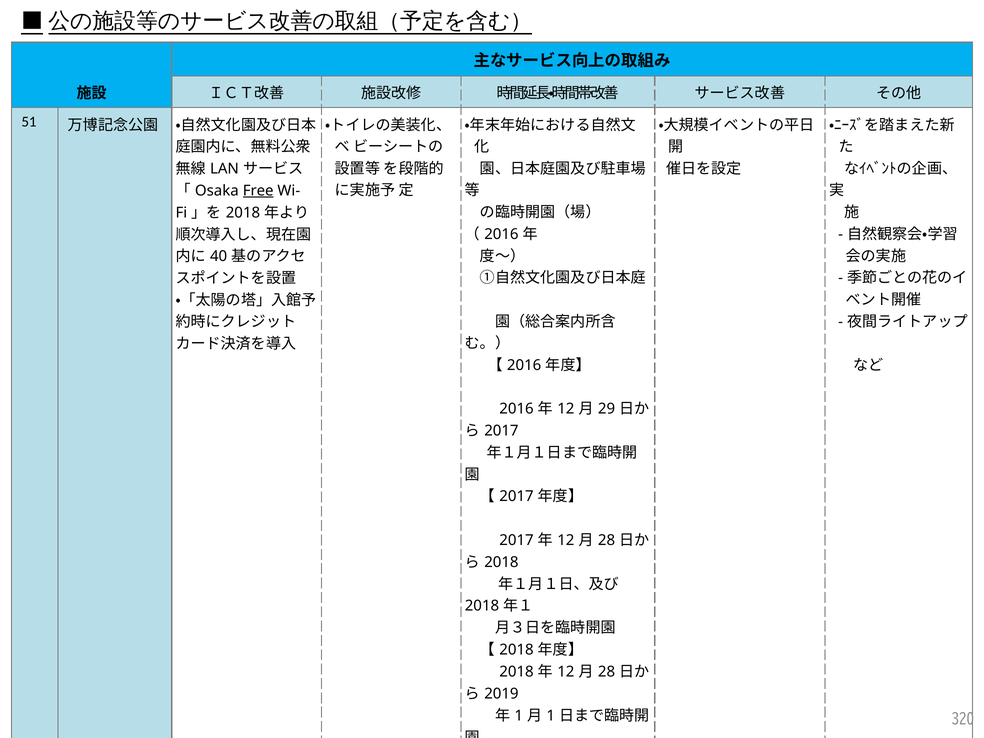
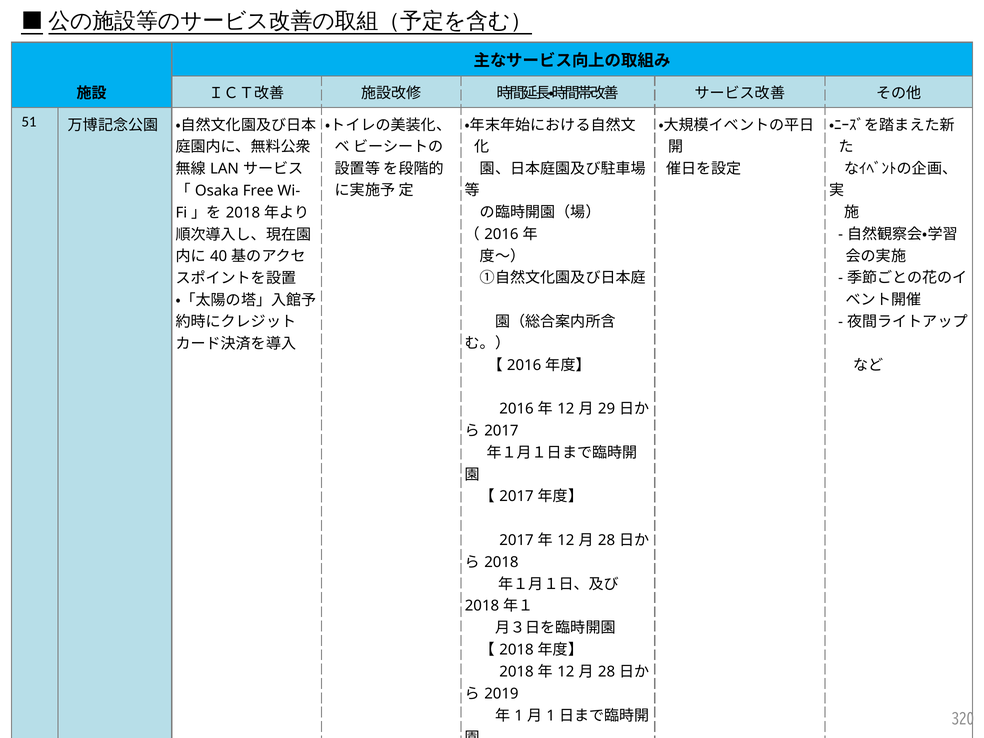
Free underline: present -> none (258, 191)
